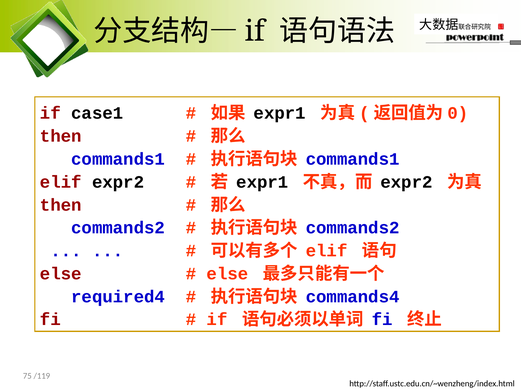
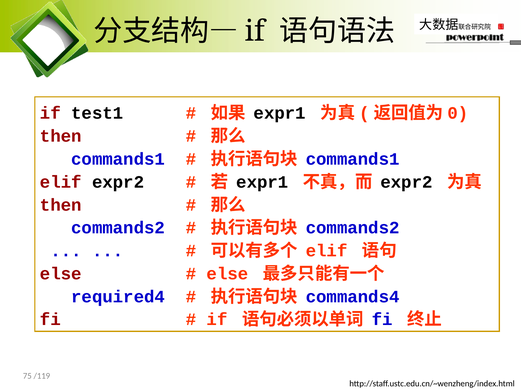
case1: case1 -> test1 (97, 113)
